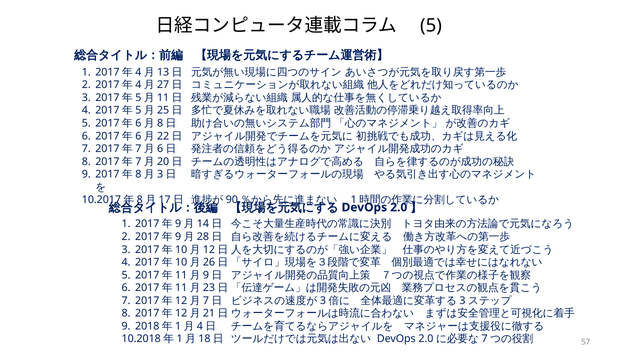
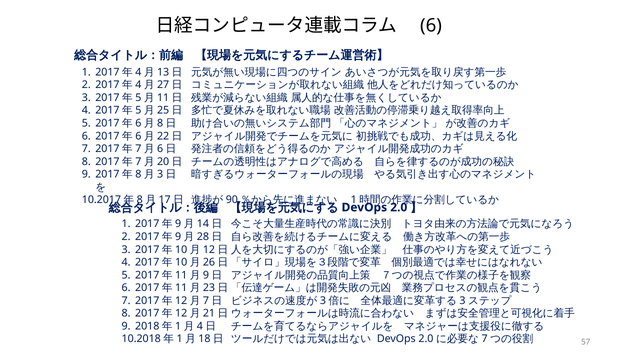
5: 5 -> 6 (431, 25)
